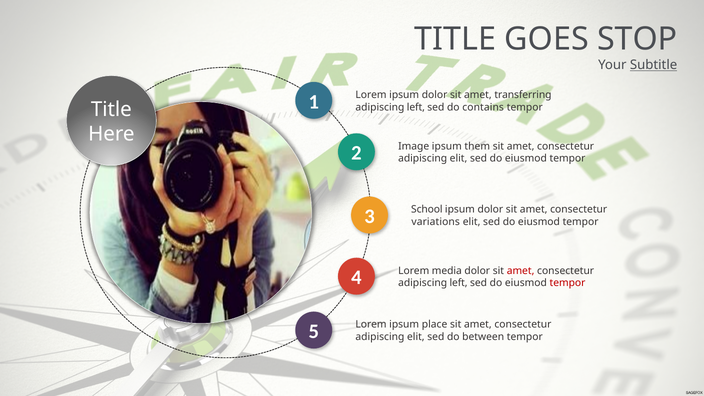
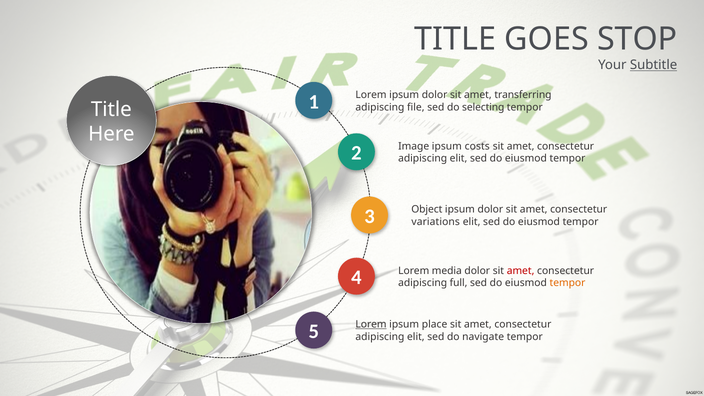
left: left -> file (416, 107)
contains: contains -> selecting (483, 107)
them: them -> costs (477, 146)
School: School -> Object (427, 209)
left: left -> full (459, 283)
tempor colour: red -> orange (568, 283)
Lorem underline: none -> present (371, 325)
between: between -> navigate (483, 337)
